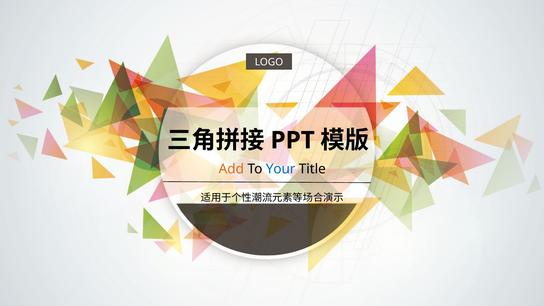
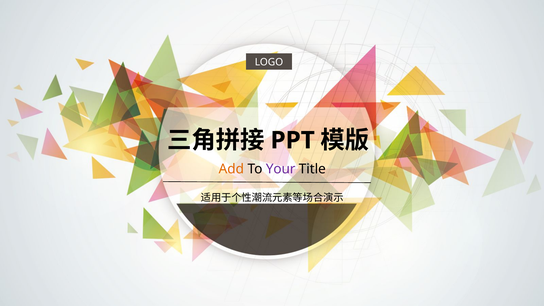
Your colour: blue -> purple (281, 169)
